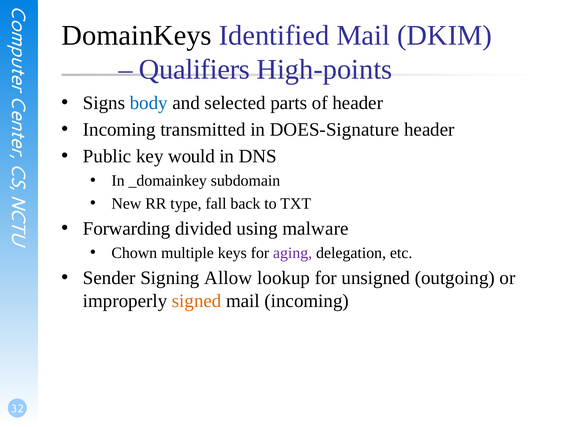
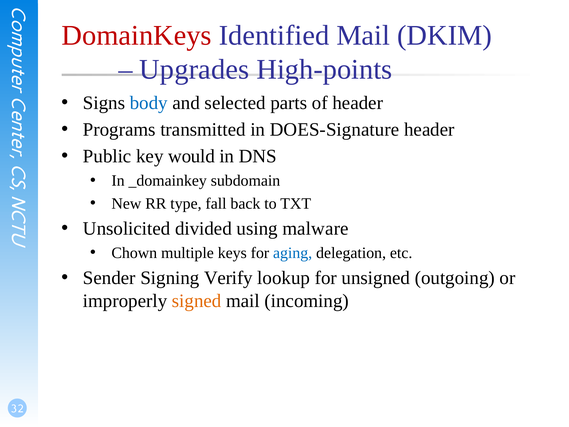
DomainKeys colour: black -> red (137, 35)
Qualifiers: Qualifiers -> Upgrades (194, 69)
Incoming: Incoming -> Programs (119, 130)
Forwarding: Forwarding -> Unsolicited (127, 228)
aging colour: purple -> blue (293, 253)
Allow: Allow -> Verify (228, 278)
